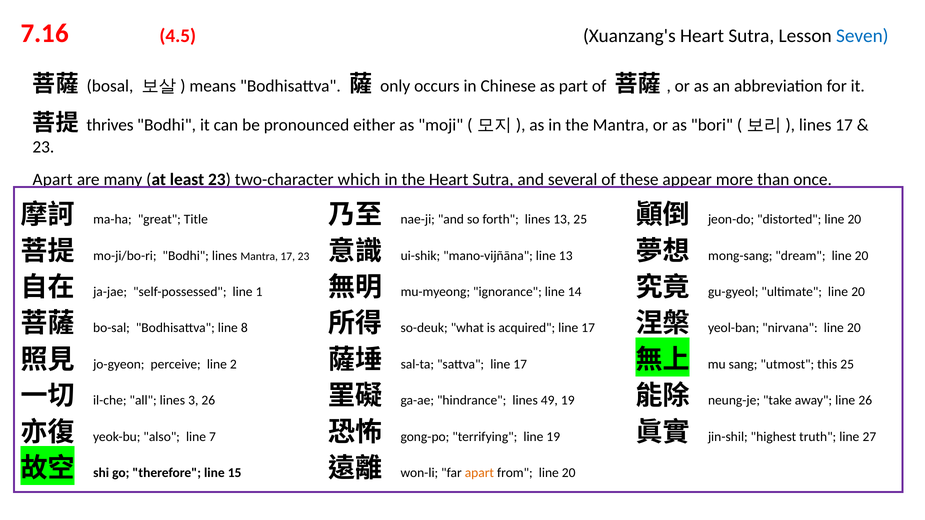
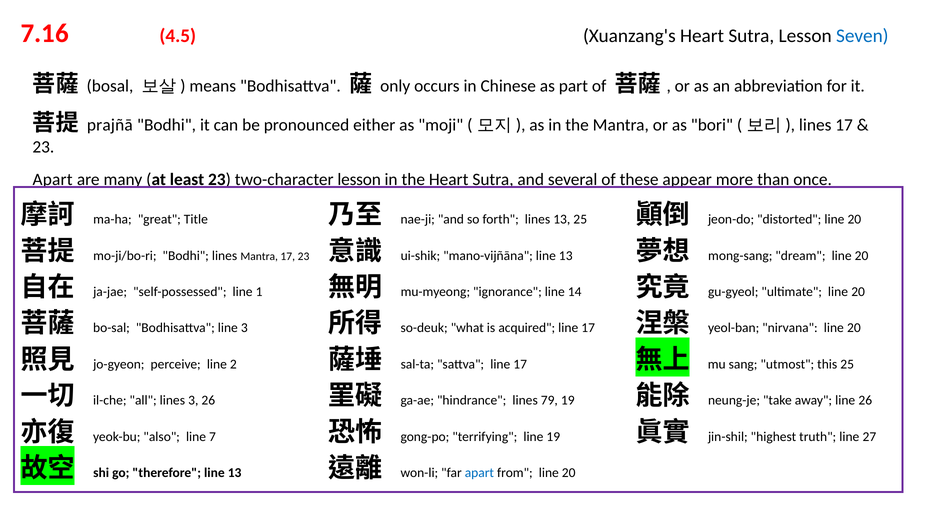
thrives: thrives -> prajñā (110, 125)
two-character which: which -> lesson (359, 180)
line 8: 8 -> 3 (244, 328)
49: 49 -> 79 (549, 401)
therefore line 15: 15 -> 13 (235, 473)
apart colour: orange -> blue (479, 473)
